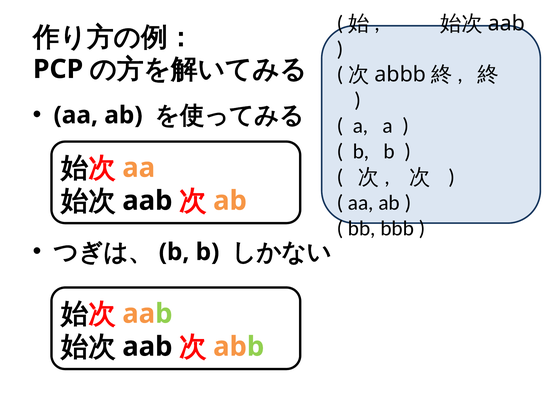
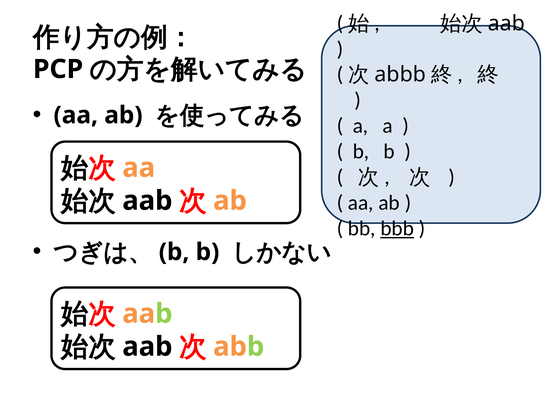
bbb underline: none -> present (397, 228)
